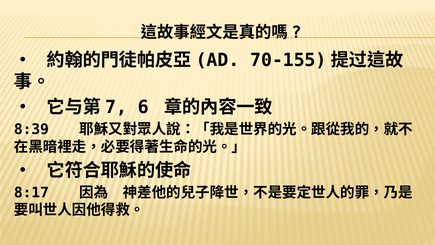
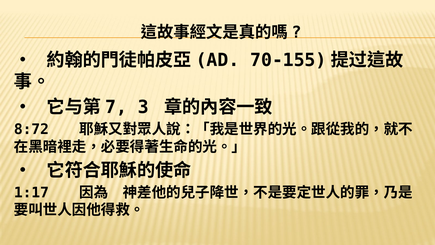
6: 6 -> 3 (143, 107)
8:39: 8:39 -> 8:72 (31, 129)
8:17: 8:17 -> 1:17 (31, 192)
